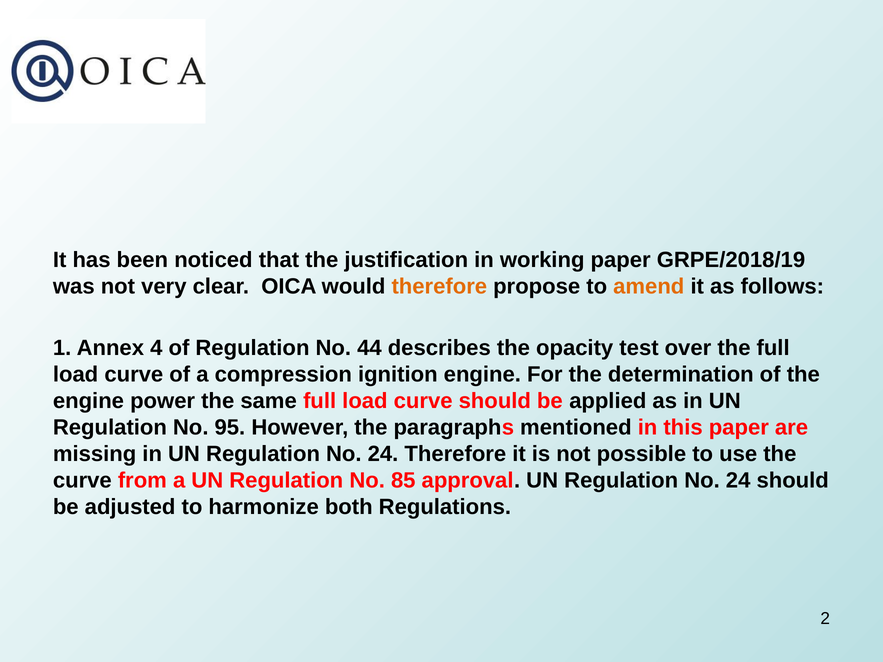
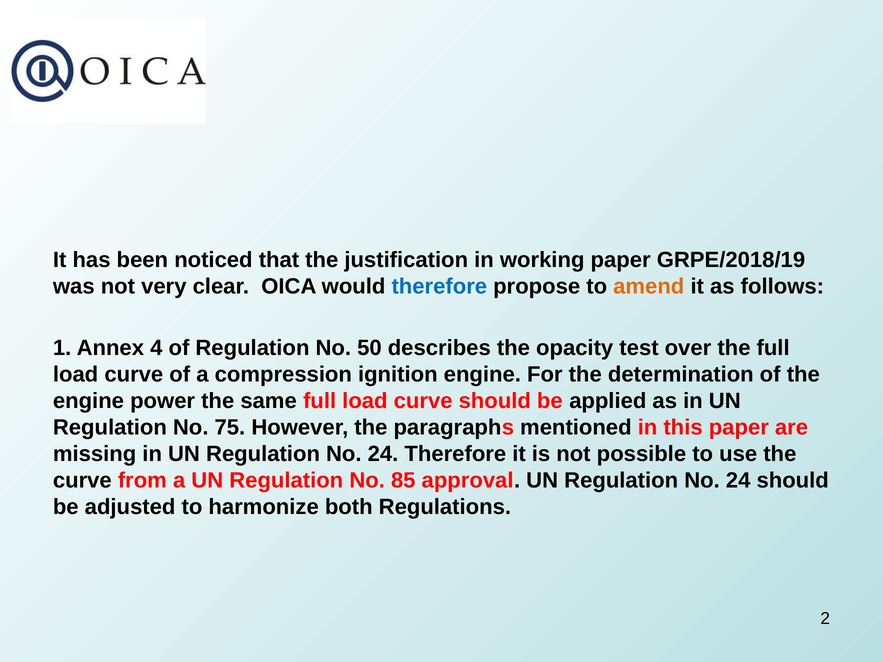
therefore colour: orange -> blue (439, 286)
44: 44 -> 50 (369, 348)
95: 95 -> 75 (230, 428)
